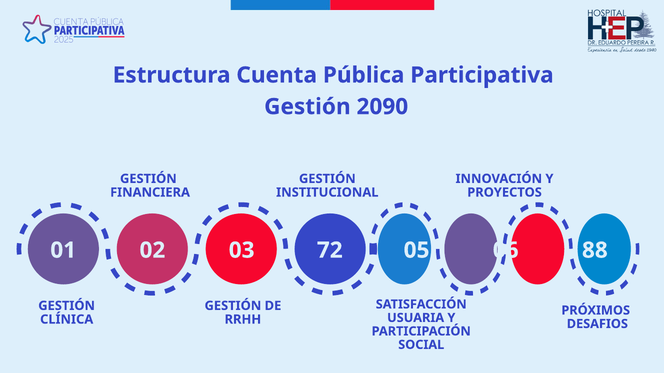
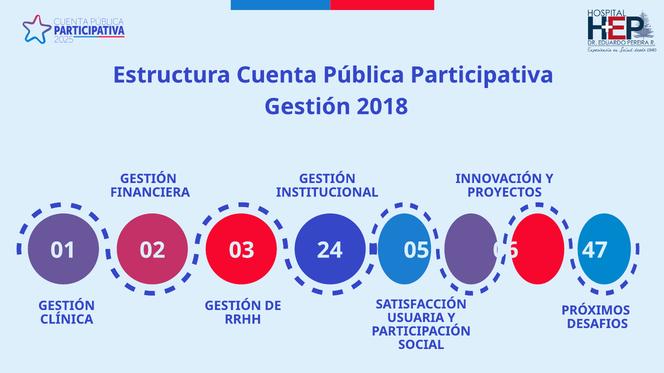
2090: 2090 -> 2018 (382, 107)
72: 72 -> 24 (330, 251)
88: 88 -> 47 (595, 251)
